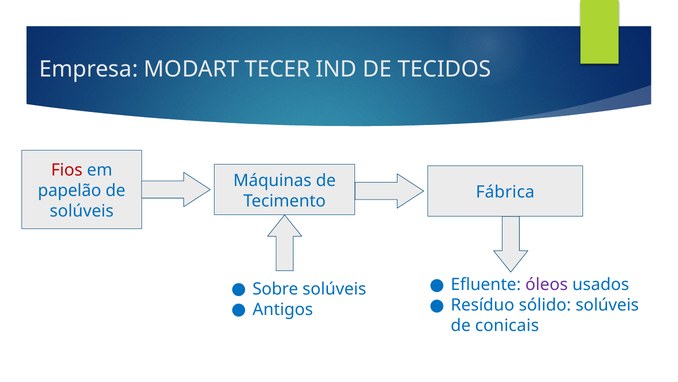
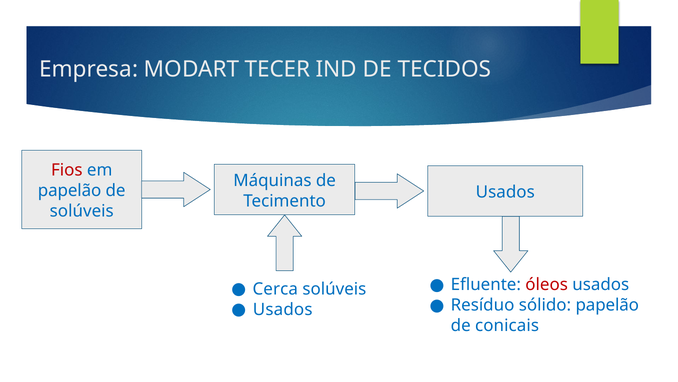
Fábrica: Fábrica -> Usados (505, 192)
óleos colour: purple -> red (547, 284)
Sobre: Sobre -> Cerca (275, 289)
sólido solúveis: solúveis -> papelão (607, 305)
Antigos: Antigos -> Usados (283, 309)
